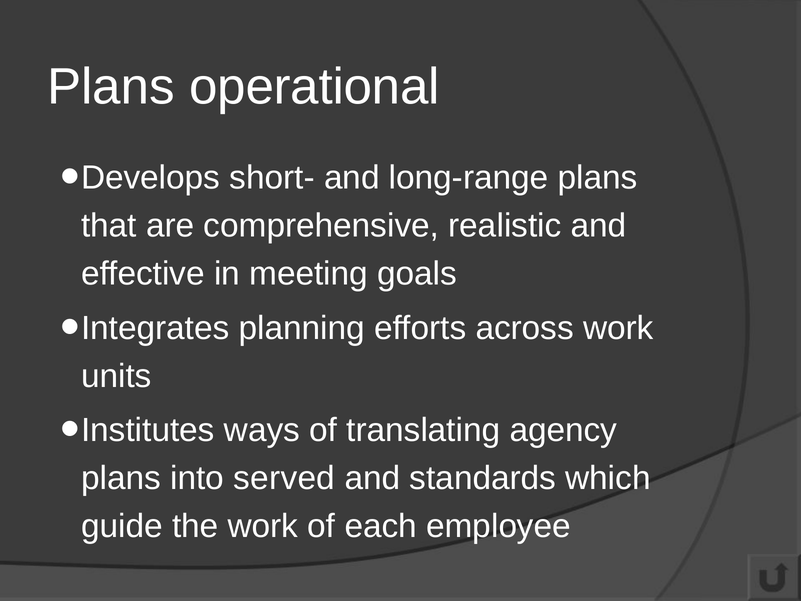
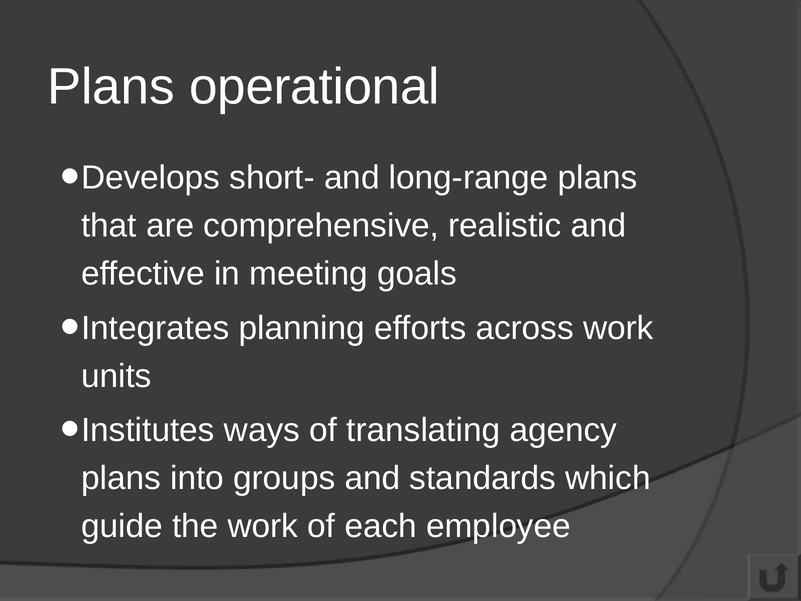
served: served -> groups (284, 478)
